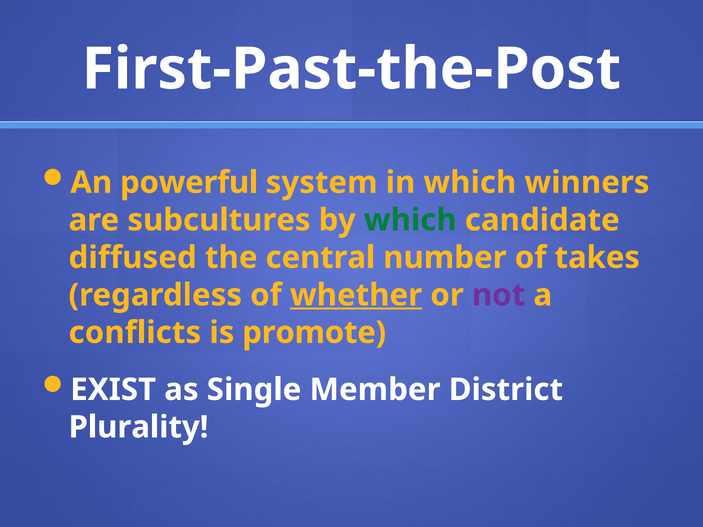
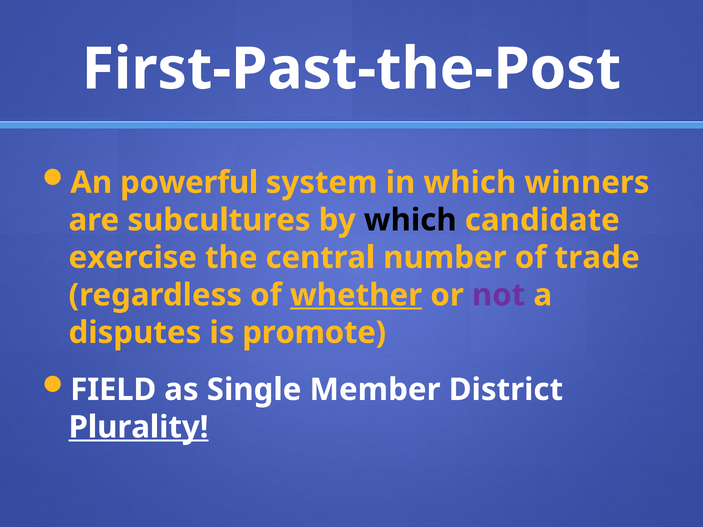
which colour: green -> black (410, 220)
diffused: diffused -> exercise (133, 258)
takes: takes -> trade (597, 258)
conflicts: conflicts -> disputes (135, 333)
EXIST: EXIST -> FIELD (113, 390)
Plurality underline: none -> present (139, 427)
